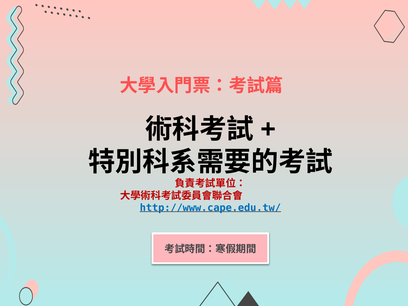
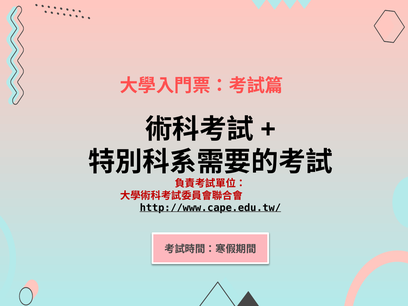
http://www.cape.edu.tw/ colour: blue -> black (210, 208)
